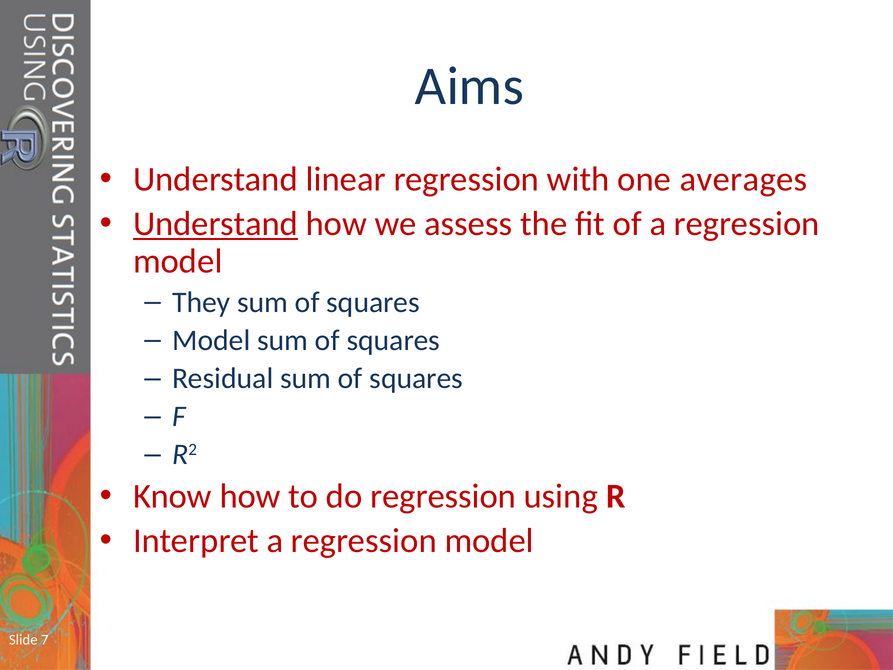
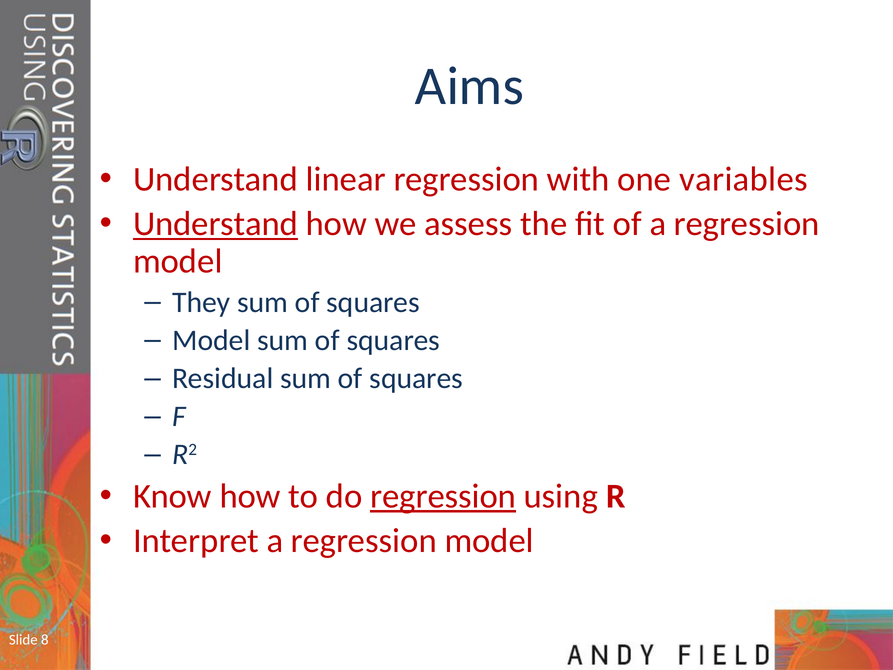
averages: averages -> variables (743, 179)
regression underline: none -> present (443, 496)
7: 7 -> 8 (45, 640)
